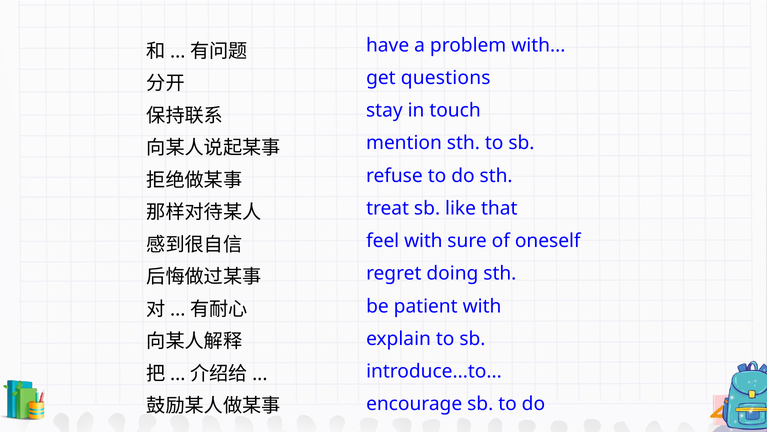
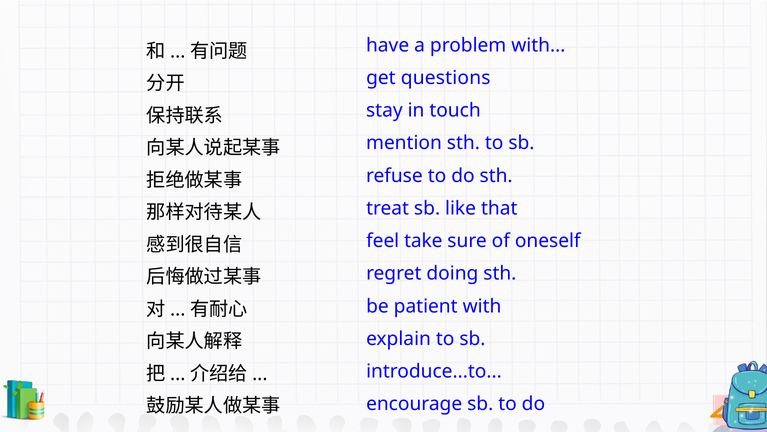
feel with: with -> take (423, 241)
